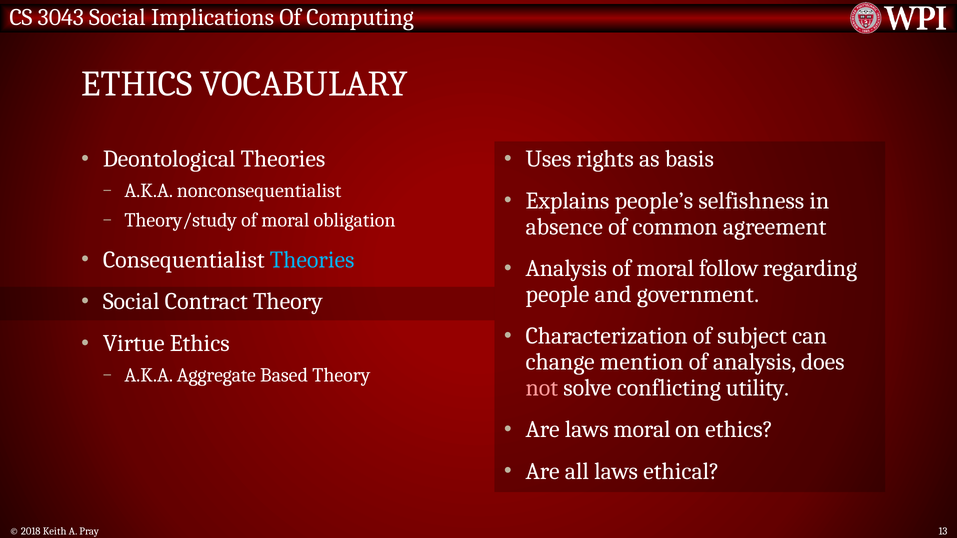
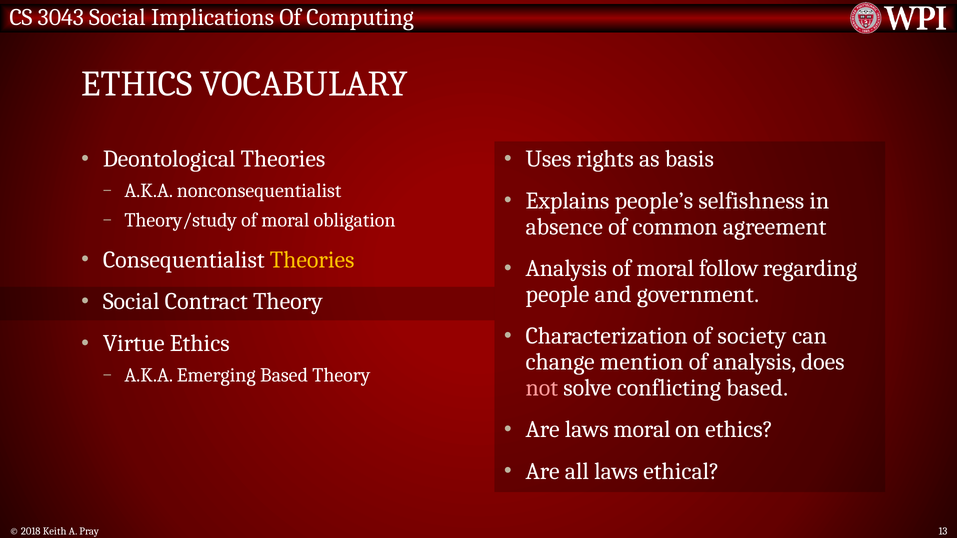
Theories colour: light blue -> yellow (312, 260)
subject: subject -> society (752, 336)
Aggregate: Aggregate -> Emerging (216, 375)
conflicting utility: utility -> based (757, 388)
